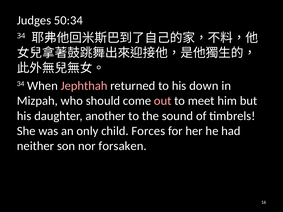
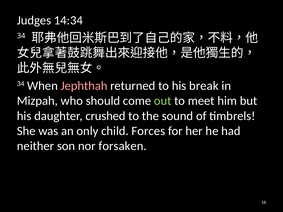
50:34: 50:34 -> 14:34 (68, 20)
down: down -> break (204, 86)
out colour: pink -> light green (163, 101)
another: another -> crushed (106, 116)
